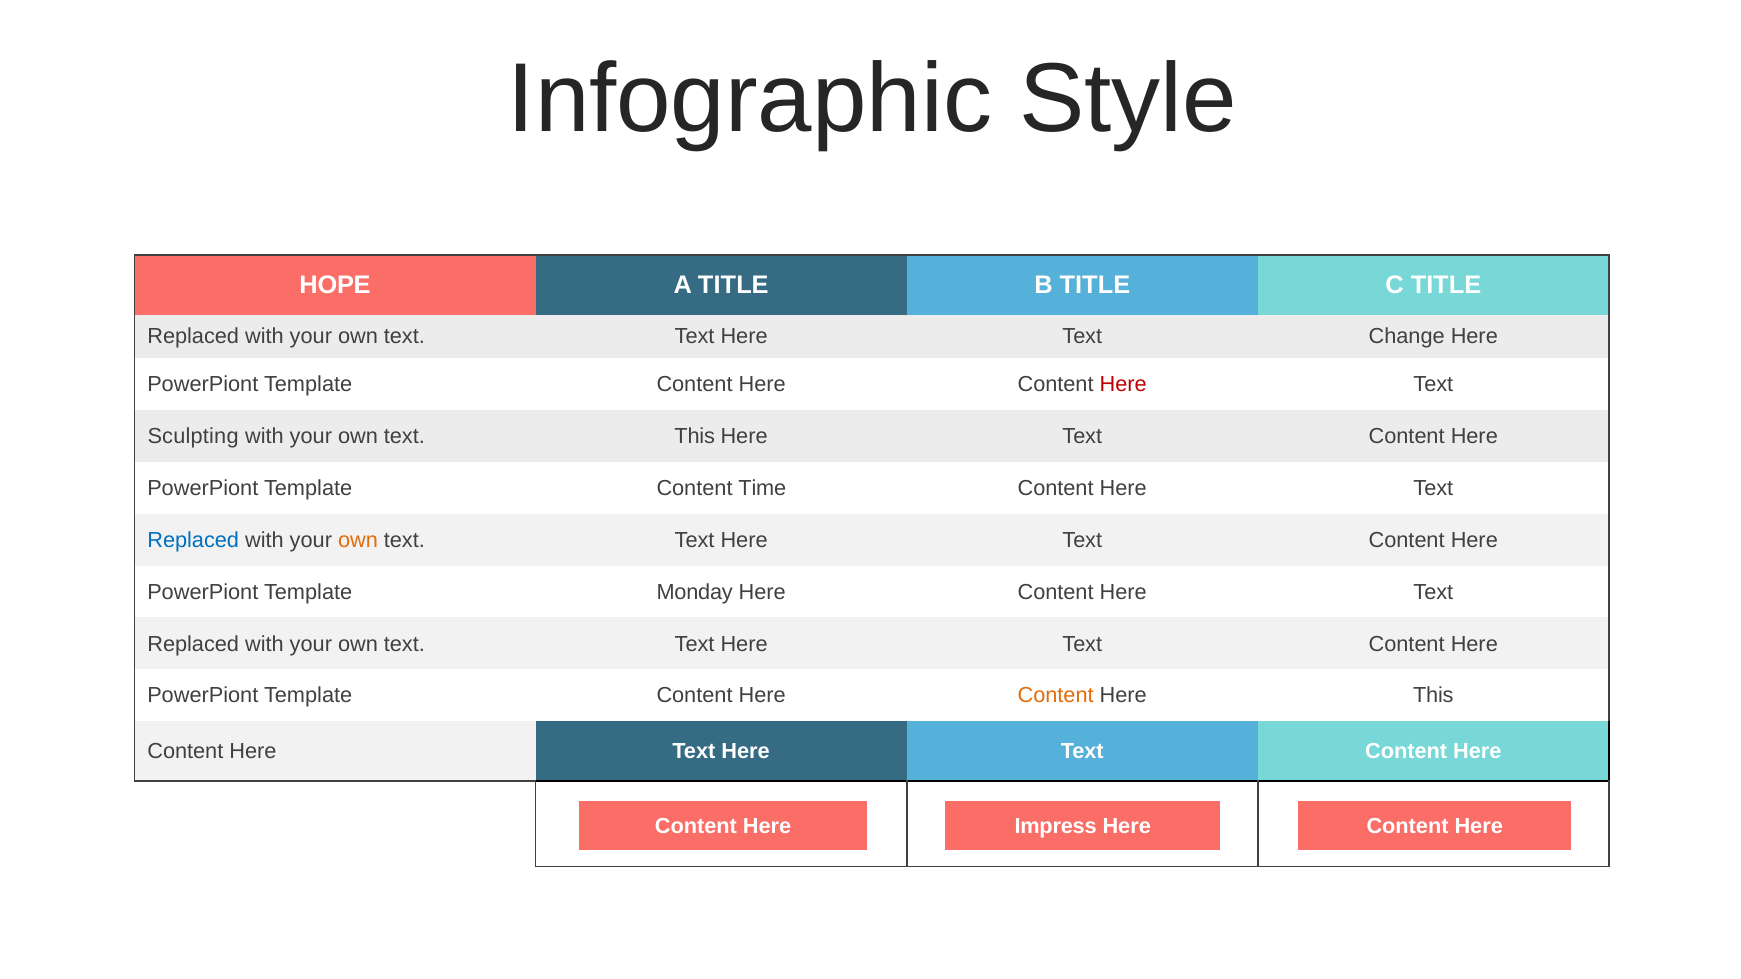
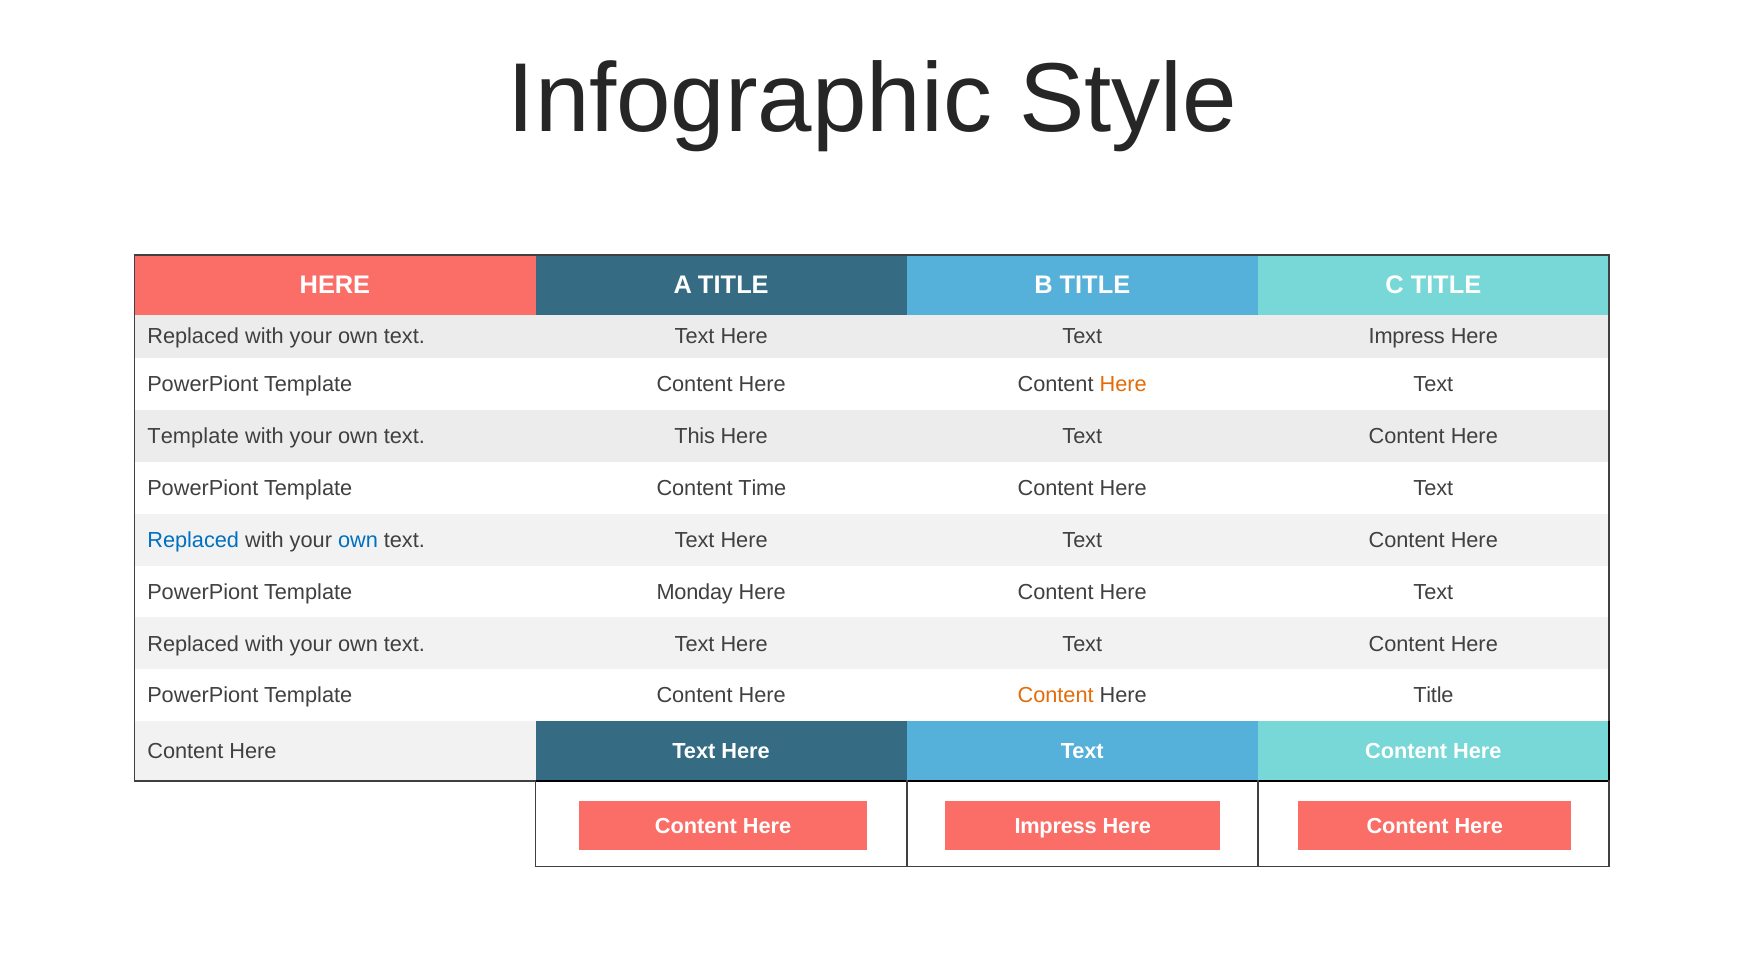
HOPE: HOPE -> HERE (335, 285)
Text Change: Change -> Impress (1407, 337)
Here colour: red -> orange (1123, 384)
Sculpting: Sculpting -> Template (193, 436)
own colour: orange -> blue (358, 540)
Here This: This -> Title (1433, 696)
